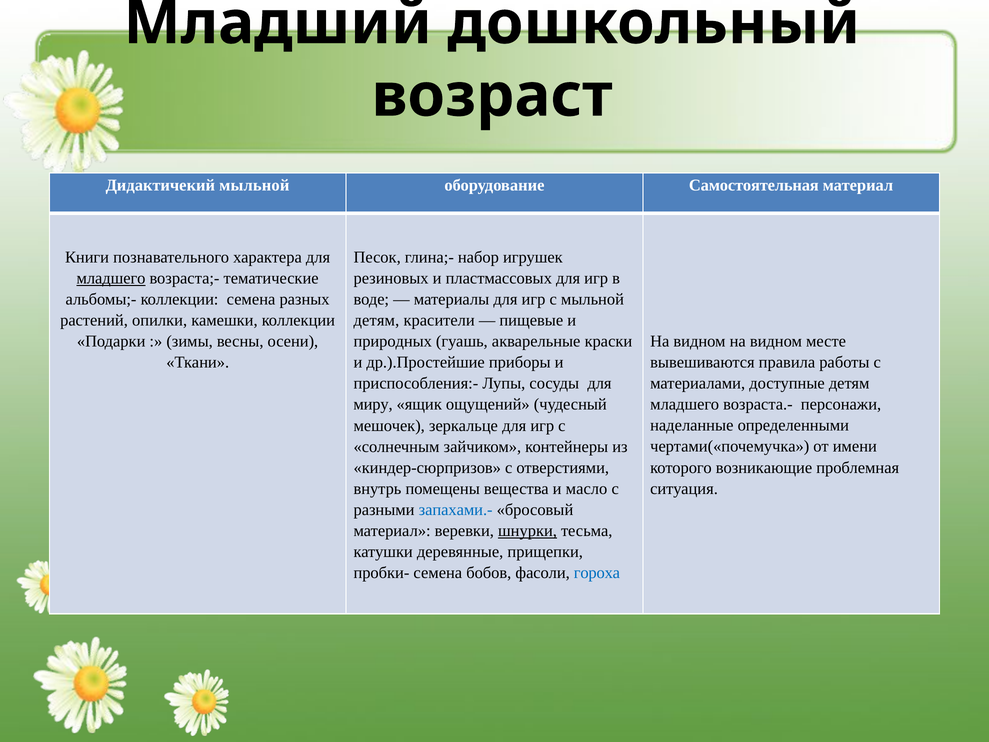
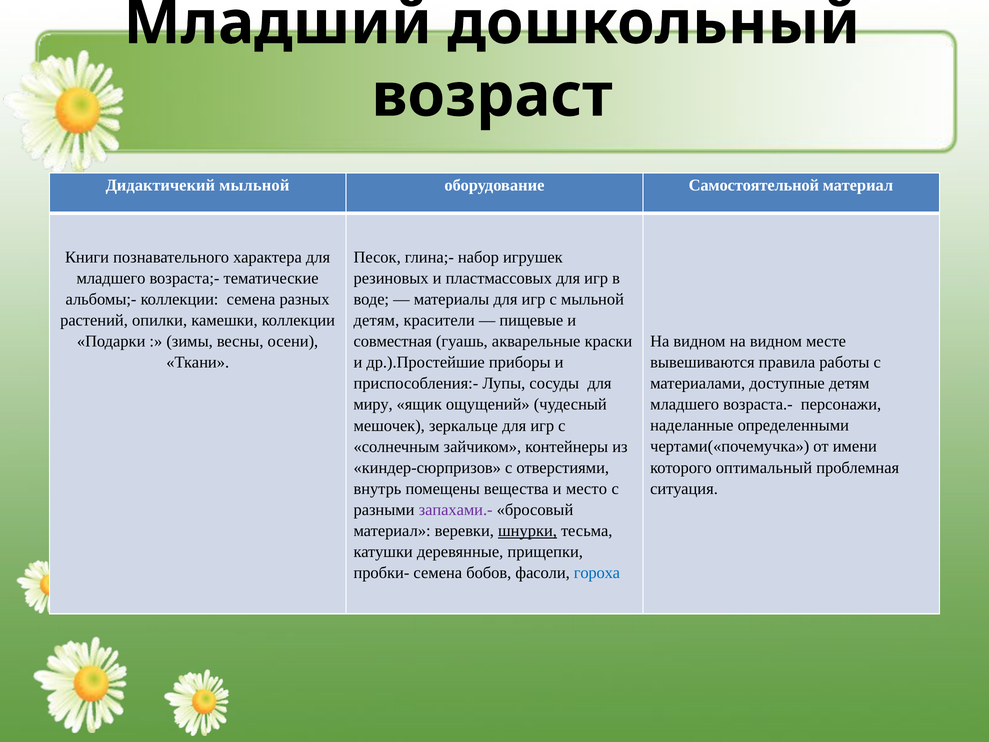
Самостоятельная: Самостоятельная -> Самостоятельной (754, 185)
младшего underline: present -> none (111, 278)
природных: природных -> совместная (393, 341)
возникающие: возникающие -> оптимальный (764, 467)
масло: масло -> место (586, 489)
запахами.- colour: blue -> purple (456, 510)
